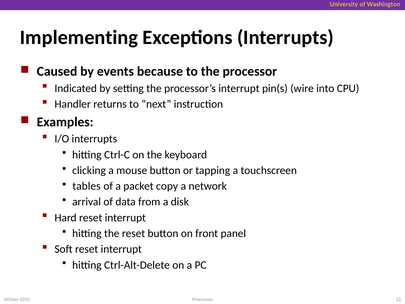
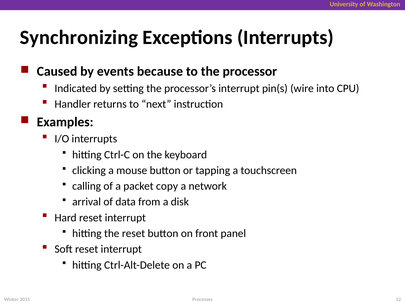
Implementing: Implementing -> Synchronizing (79, 38)
tables: tables -> calling (87, 186)
